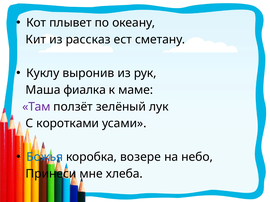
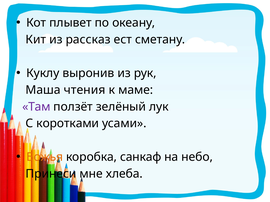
фиалка: фиалка -> чтения (85, 90)
Божья colour: blue -> orange (45, 157)
возере: возере -> санкаф (141, 157)
